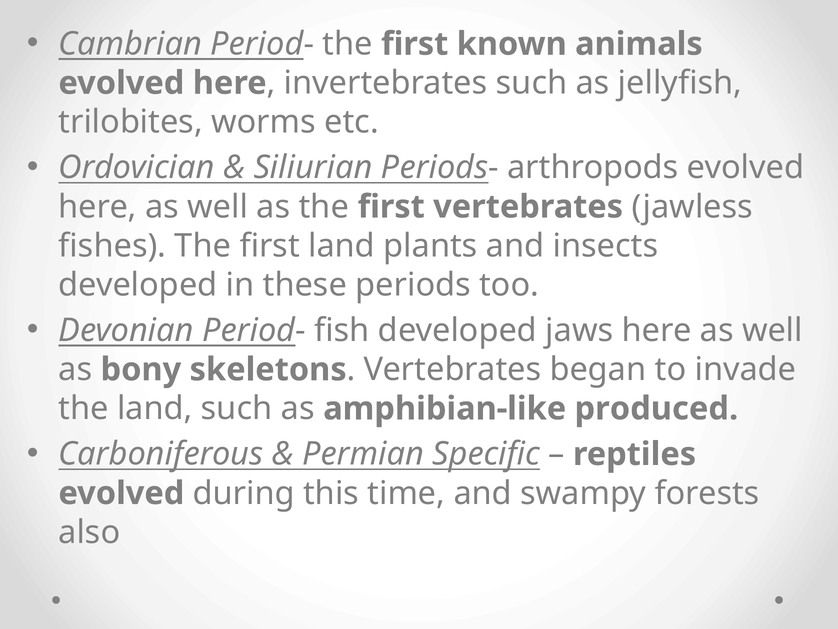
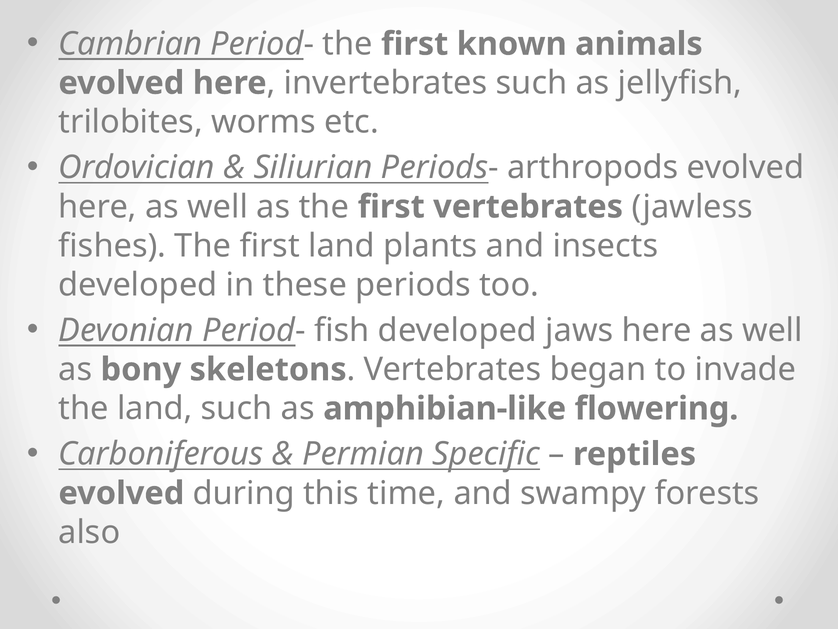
produced: produced -> flowering (656, 408)
